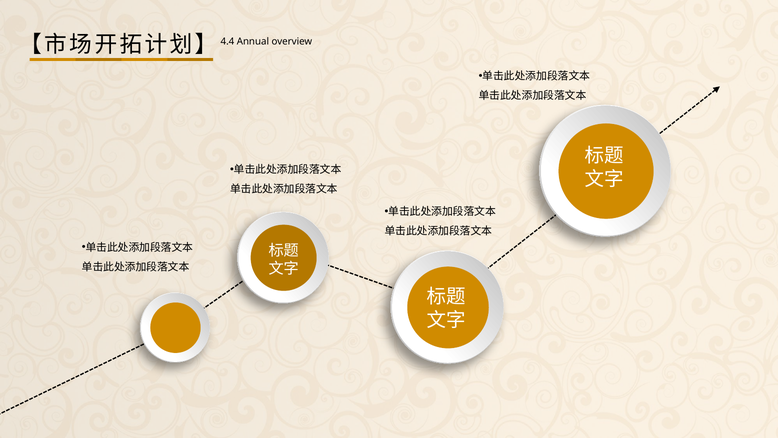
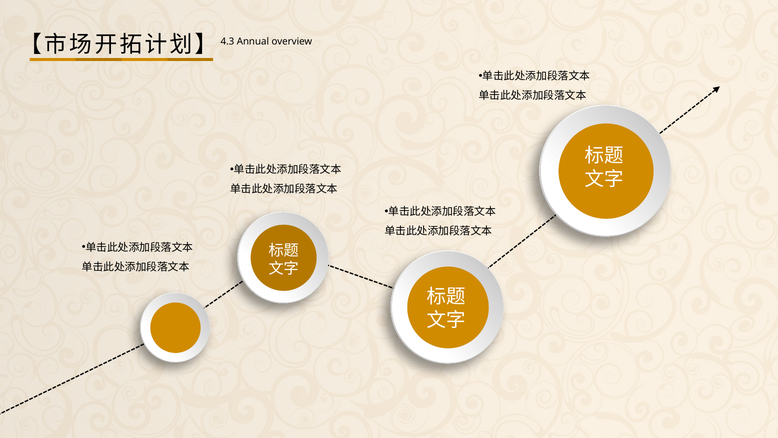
4.4: 4.4 -> 4.3 (227, 42)
